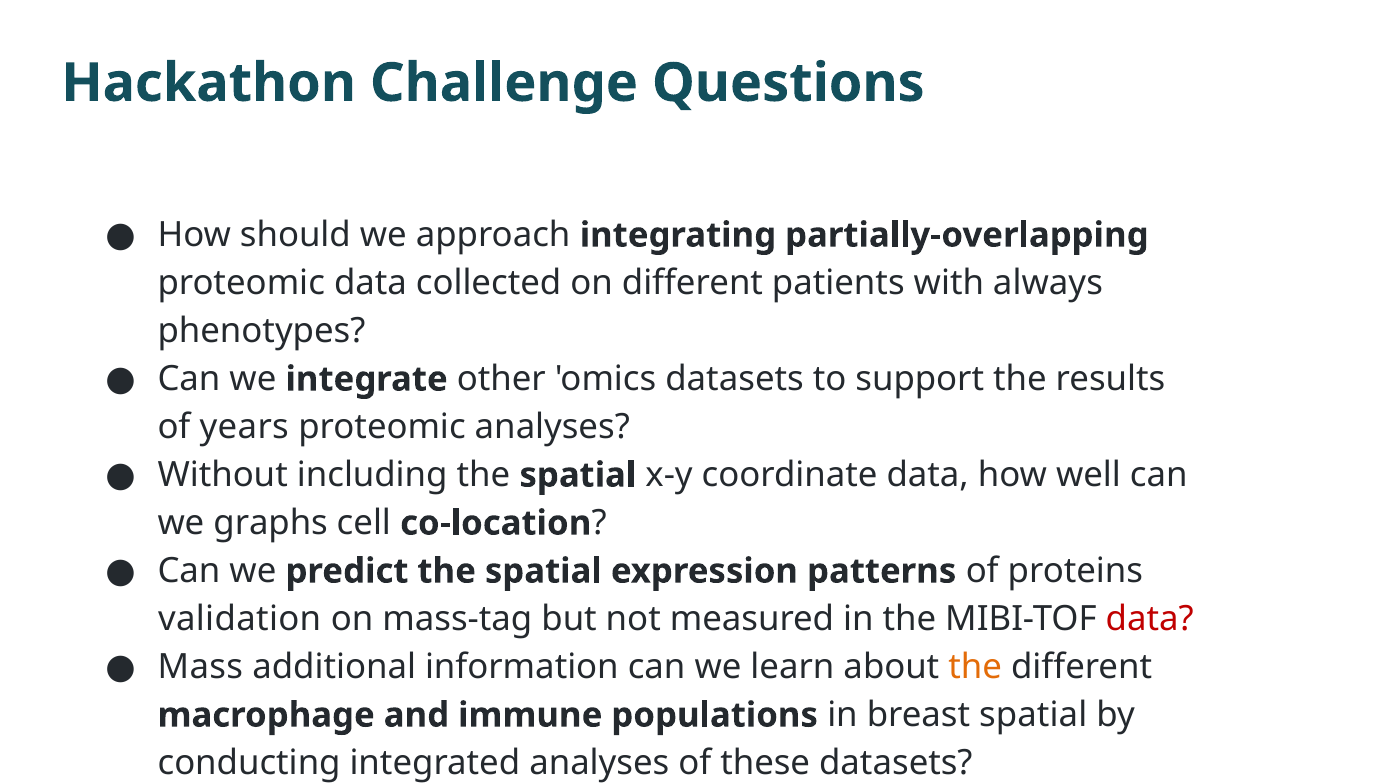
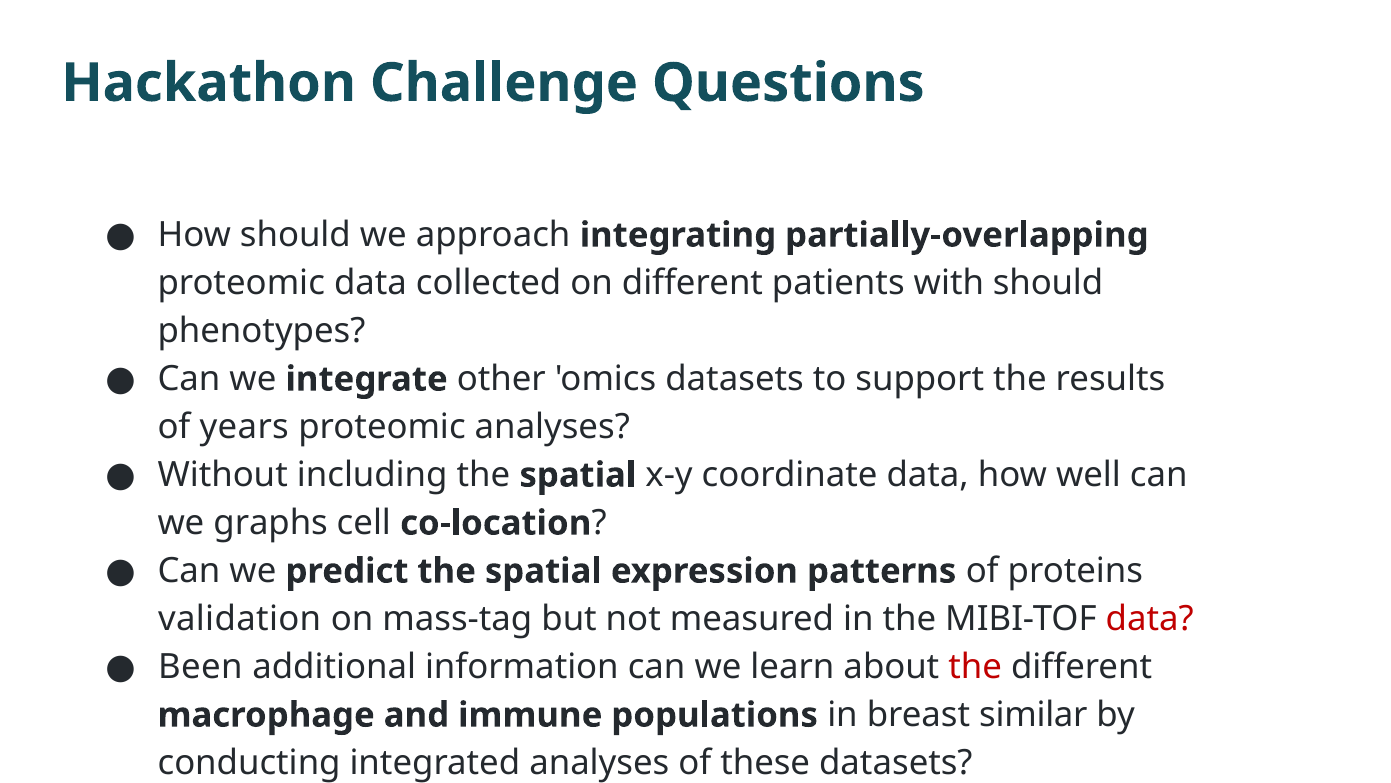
with always: always -> should (1048, 283)
Mass: Mass -> Been (200, 667)
the colour: orange -> red (975, 667)
breast spatial: spatial -> similar (1033, 715)
